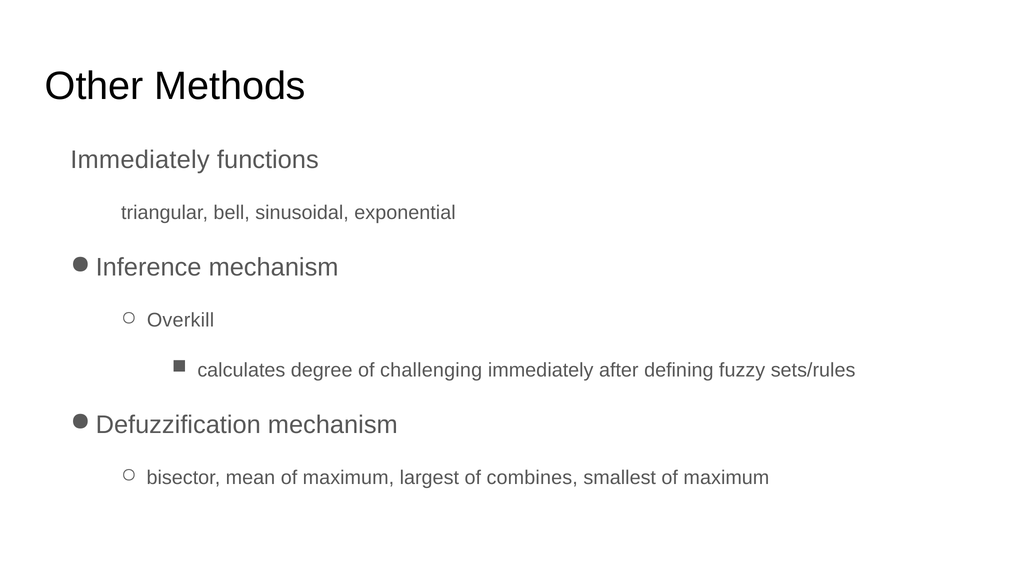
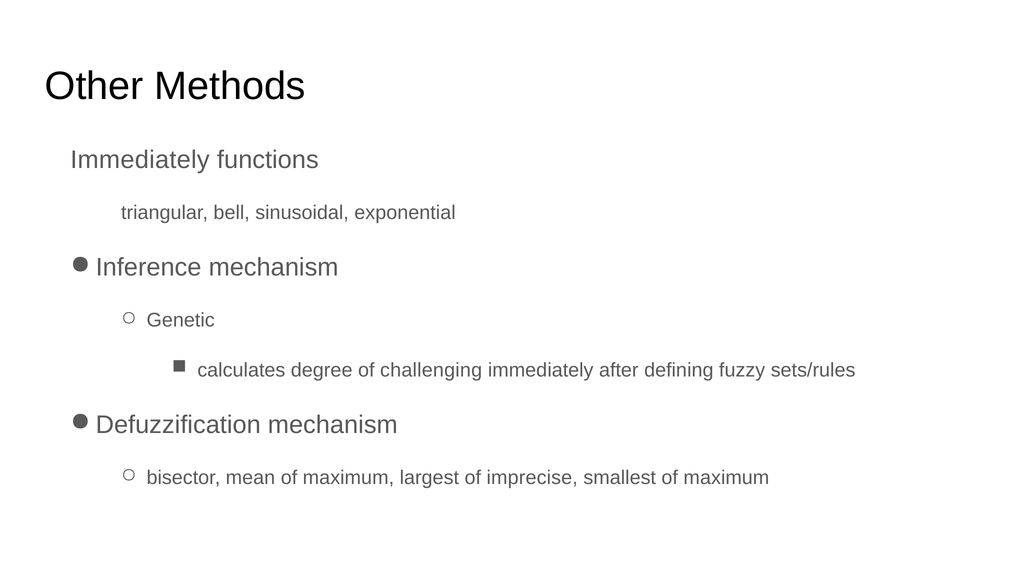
Overkill: Overkill -> Genetic (181, 320)
combines: combines -> imprecise (532, 478)
